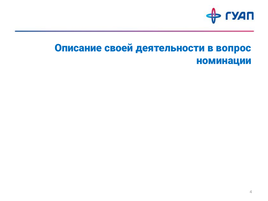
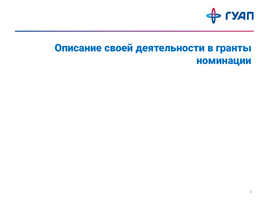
вопрос: вопрос -> гранты (234, 48)
